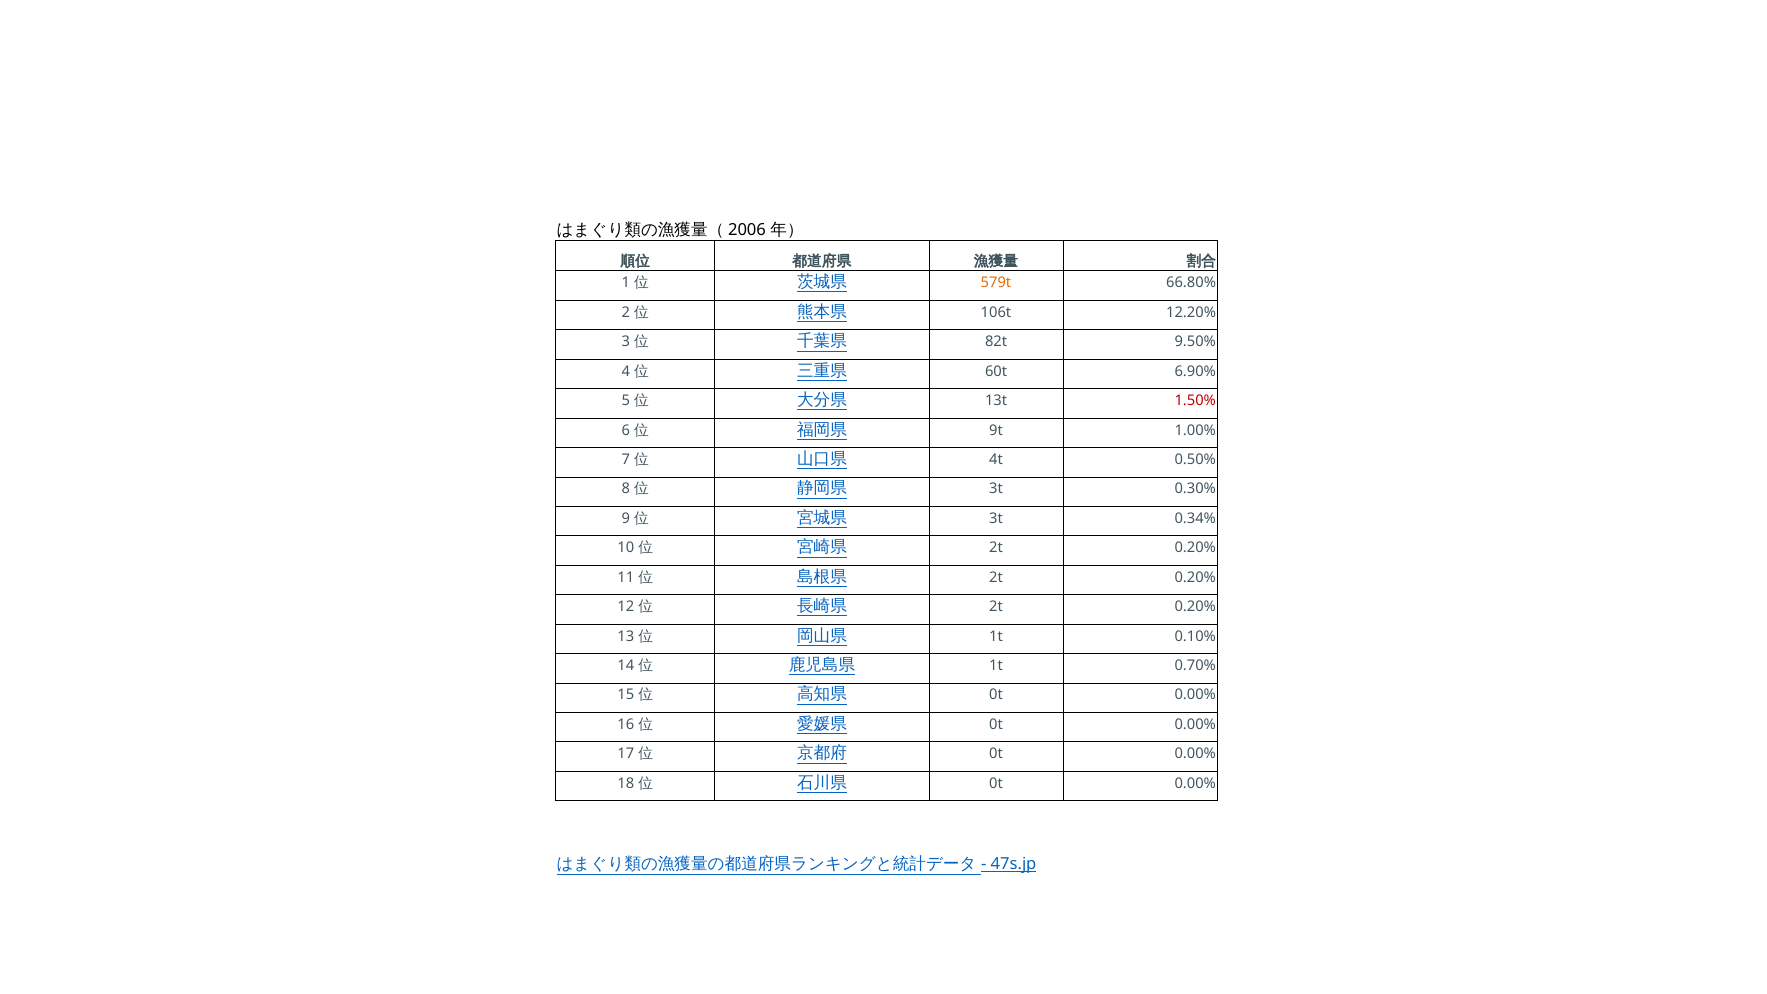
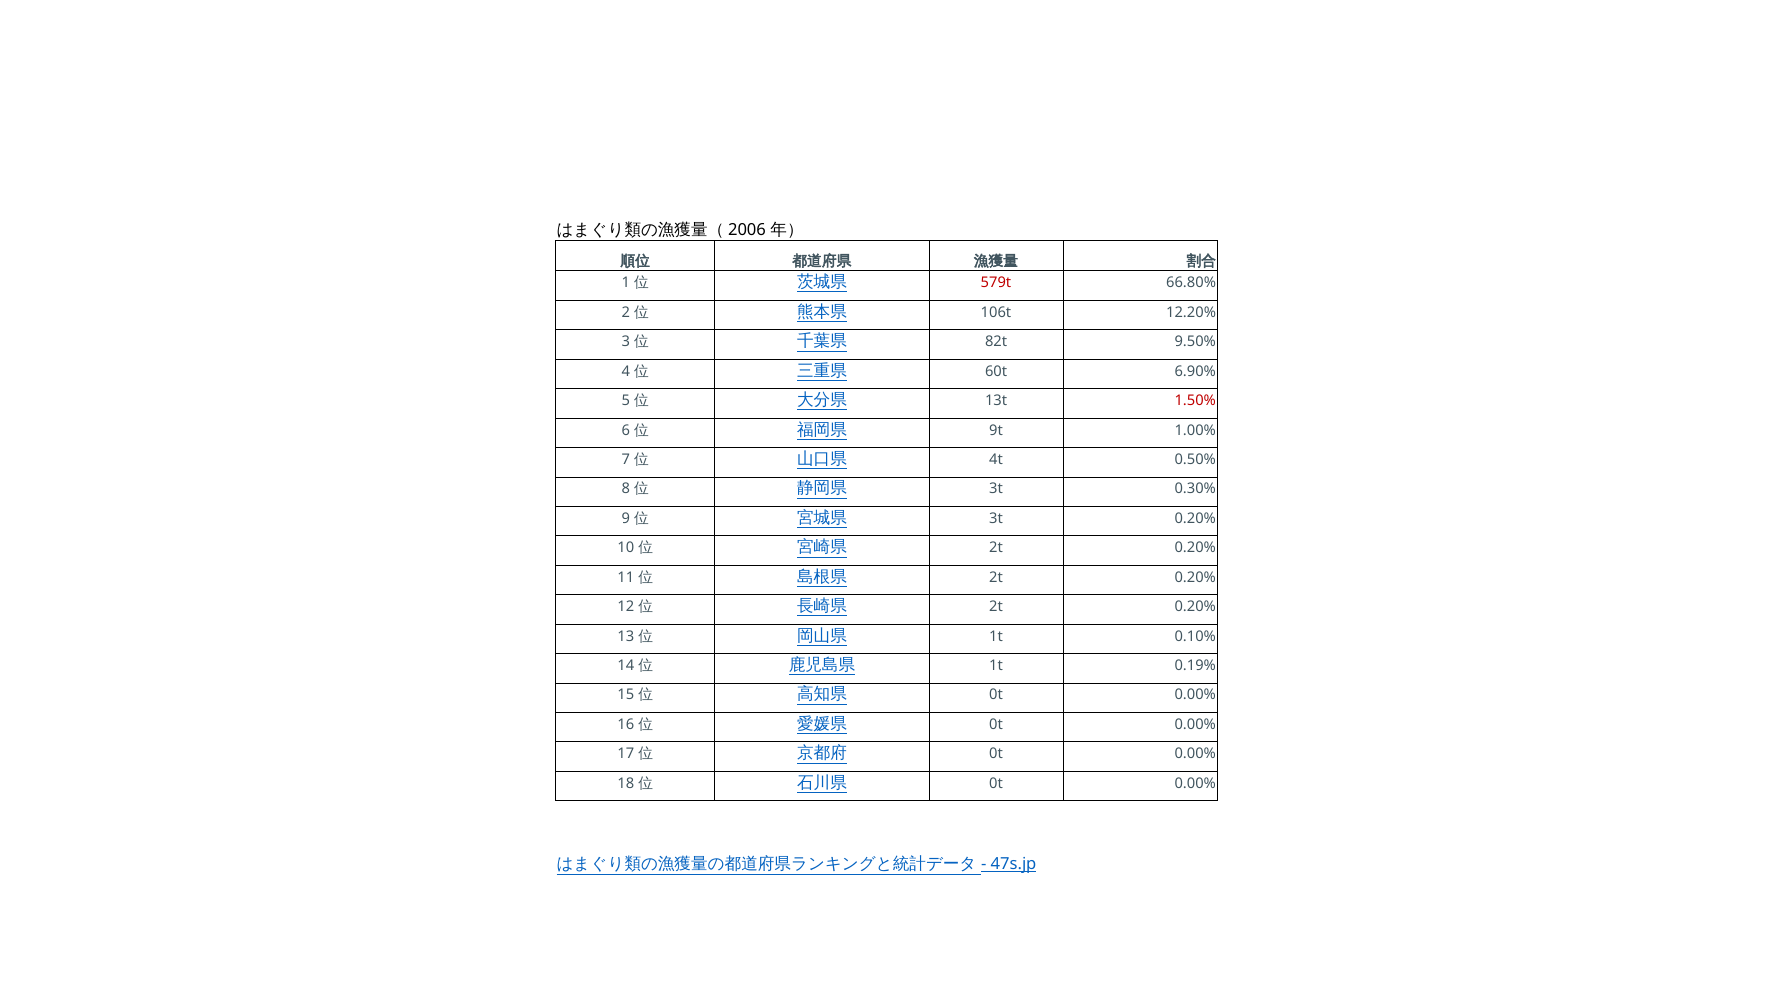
579t colour: orange -> red (996, 282)
3t 0.34%: 0.34% -> 0.20% (1195, 518)
0.70%: 0.70% -> 0.19% (1195, 666)
